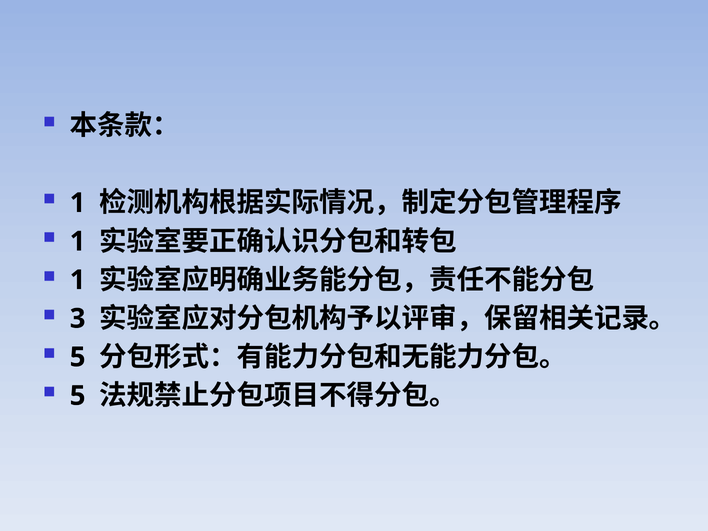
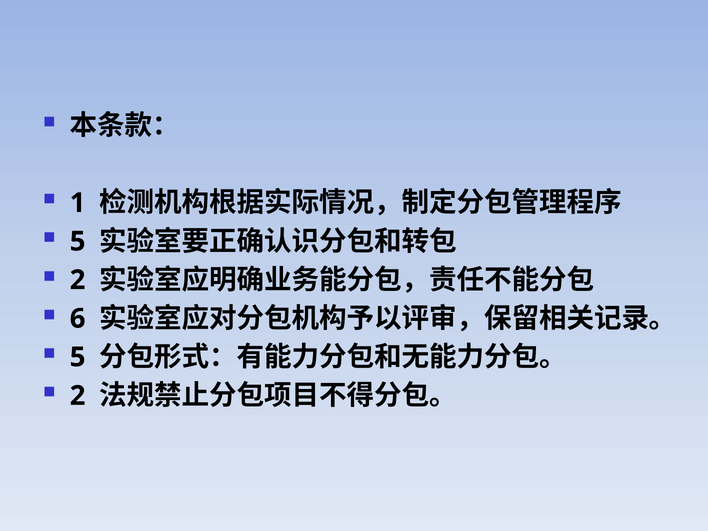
1: 1 -> 5 (78, 241)
1: 1 -> 2 (78, 280)
3: 3 -> 6 (78, 319)
5: 5 -> 2 (78, 396)
